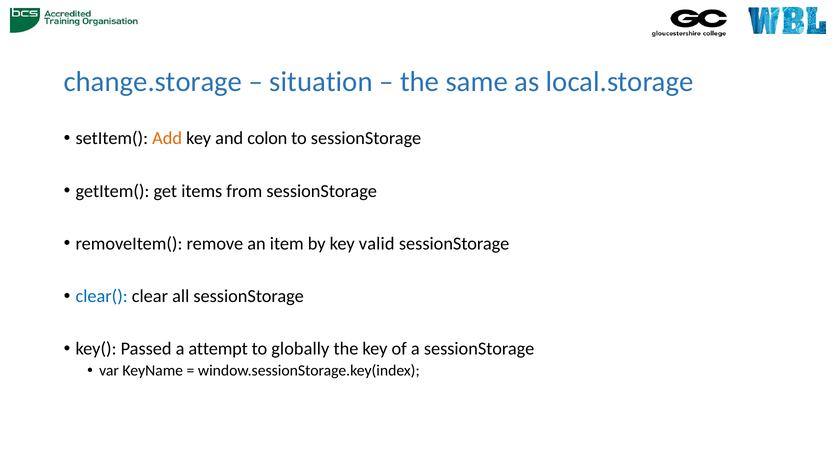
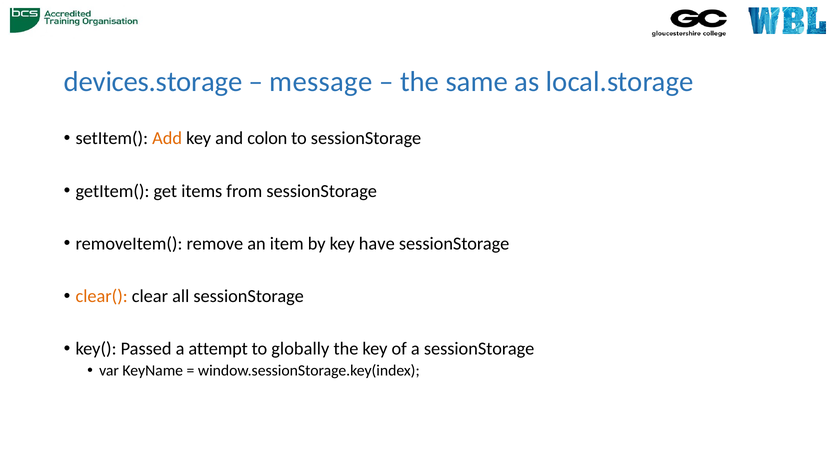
change.storage: change.storage -> devices.storage (153, 82)
situation: situation -> message (321, 82)
valid: valid -> have (377, 244)
clear( colour: blue -> orange (102, 296)
